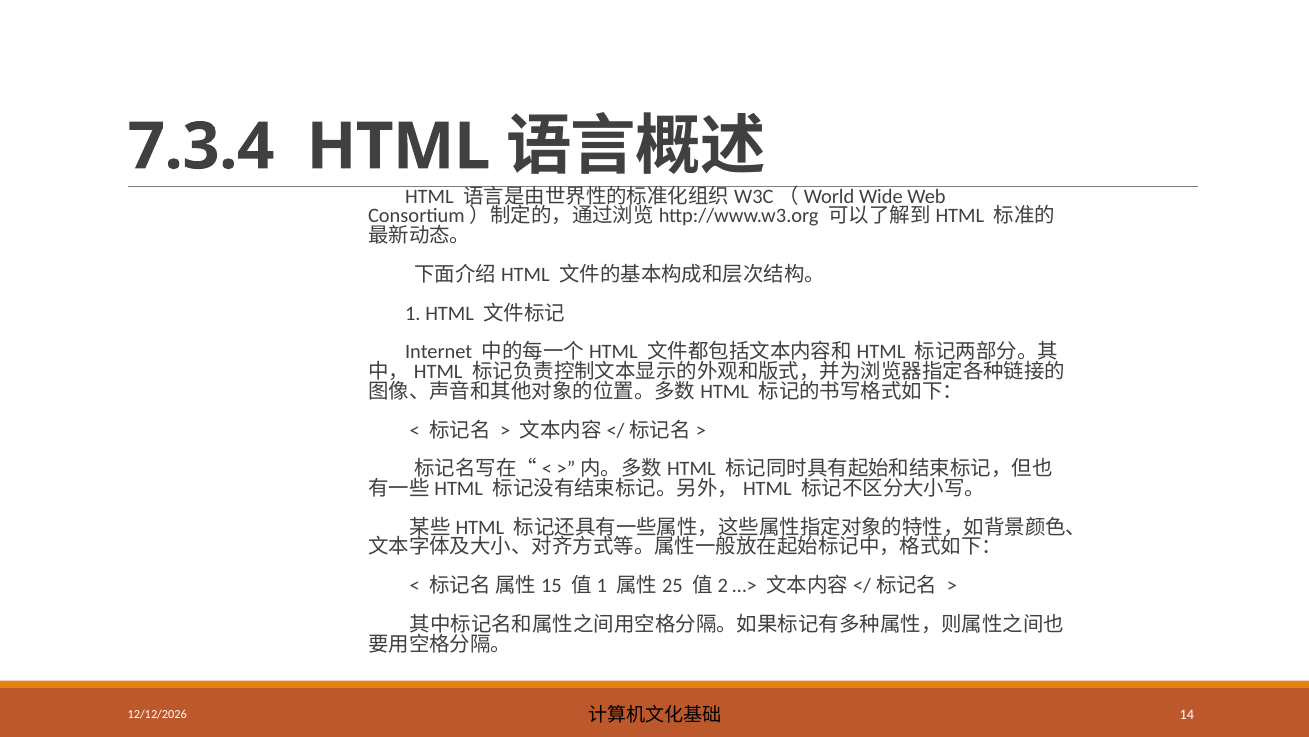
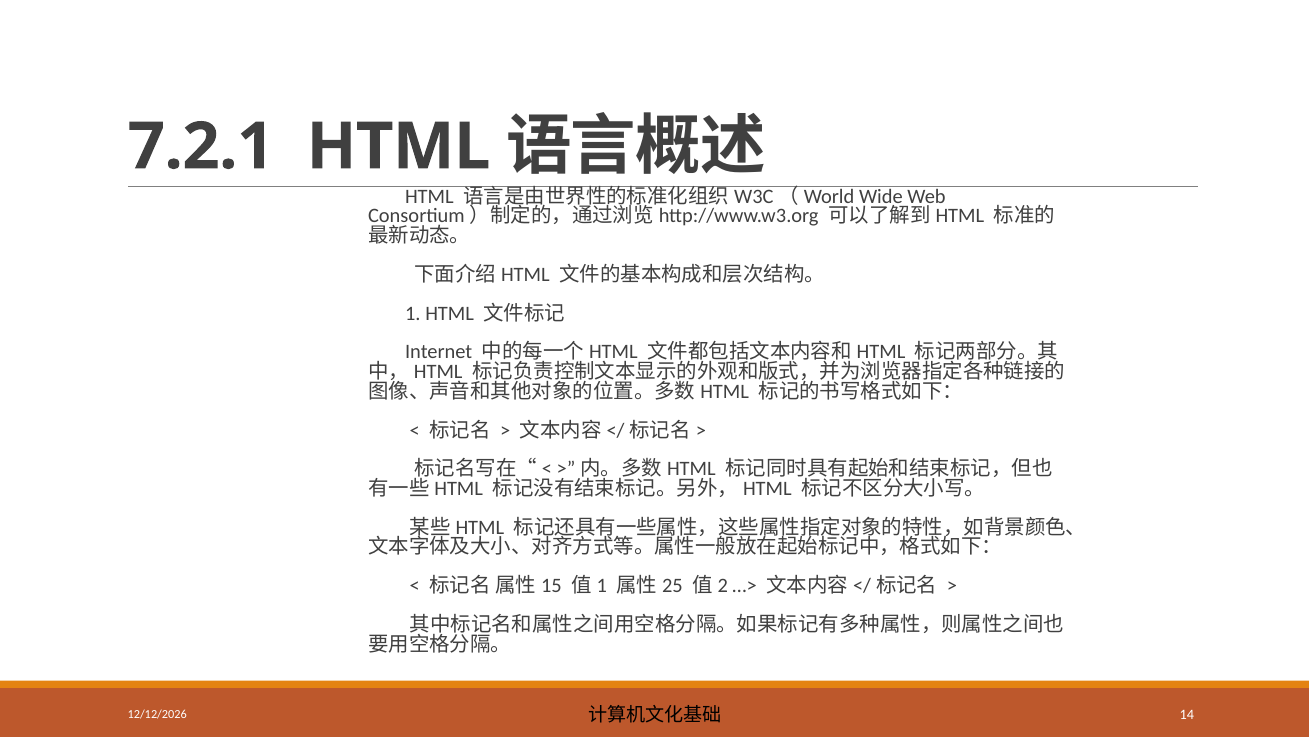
7.3.4: 7.3.4 -> 7.2.1 (201, 147)
